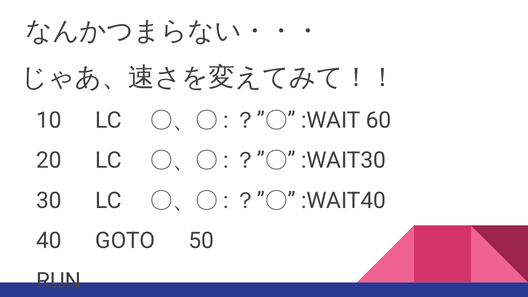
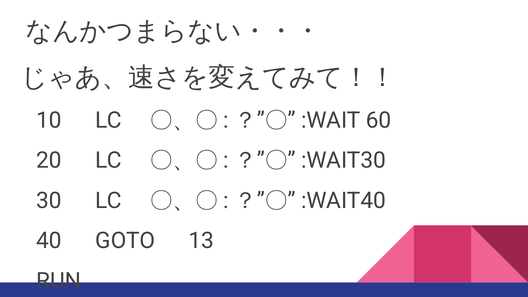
50: 50 -> 13 (201, 241)
